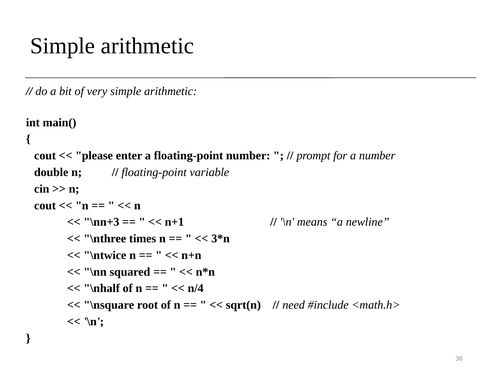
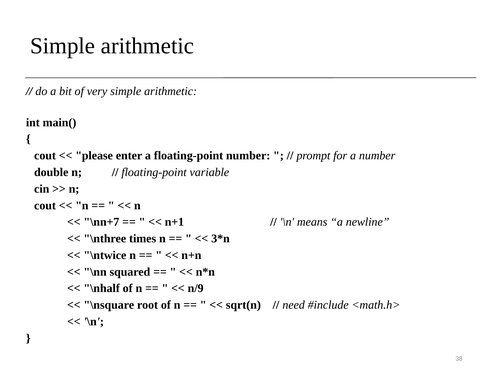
\nn+3: \nn+3 -> \nn+7 (101, 222)
n/4: n/4 -> n/9 (196, 289)
